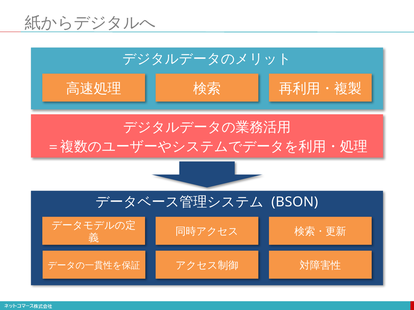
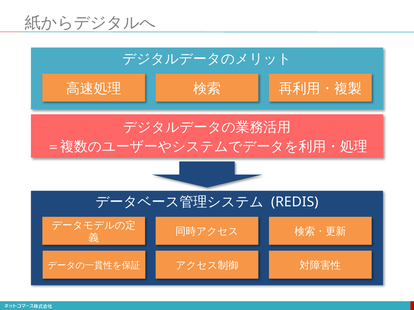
BSON: BSON -> REDIS (295, 202)
